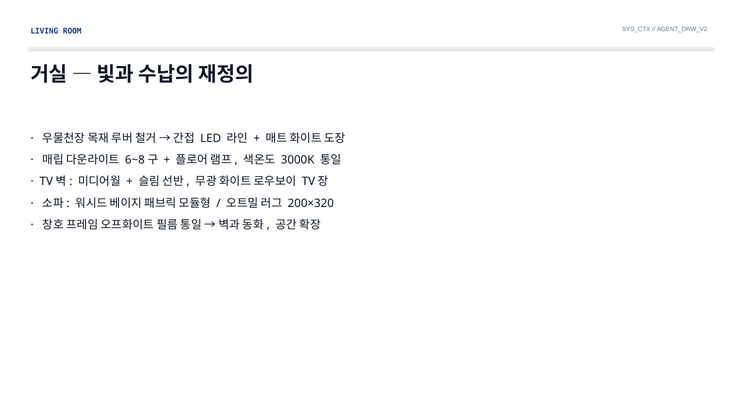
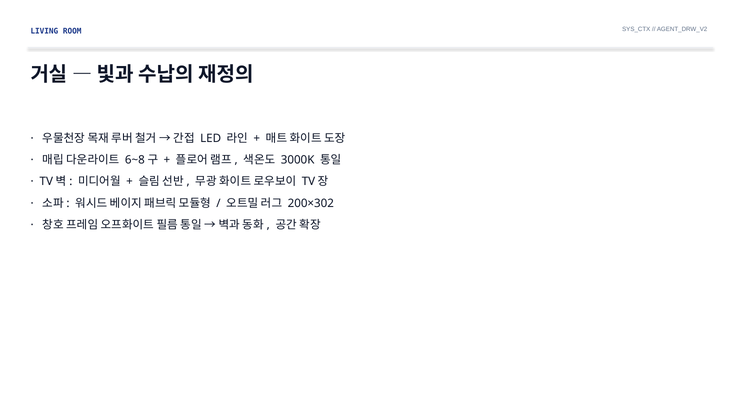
200×320: 200×320 -> 200×302 (311, 203)
